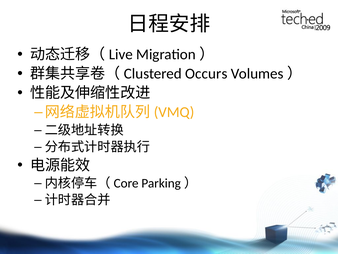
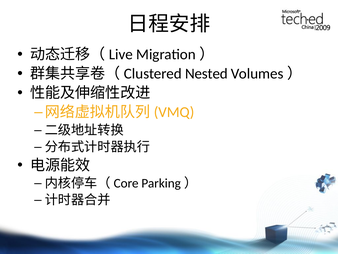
Occurs: Occurs -> Nested (206, 74)
